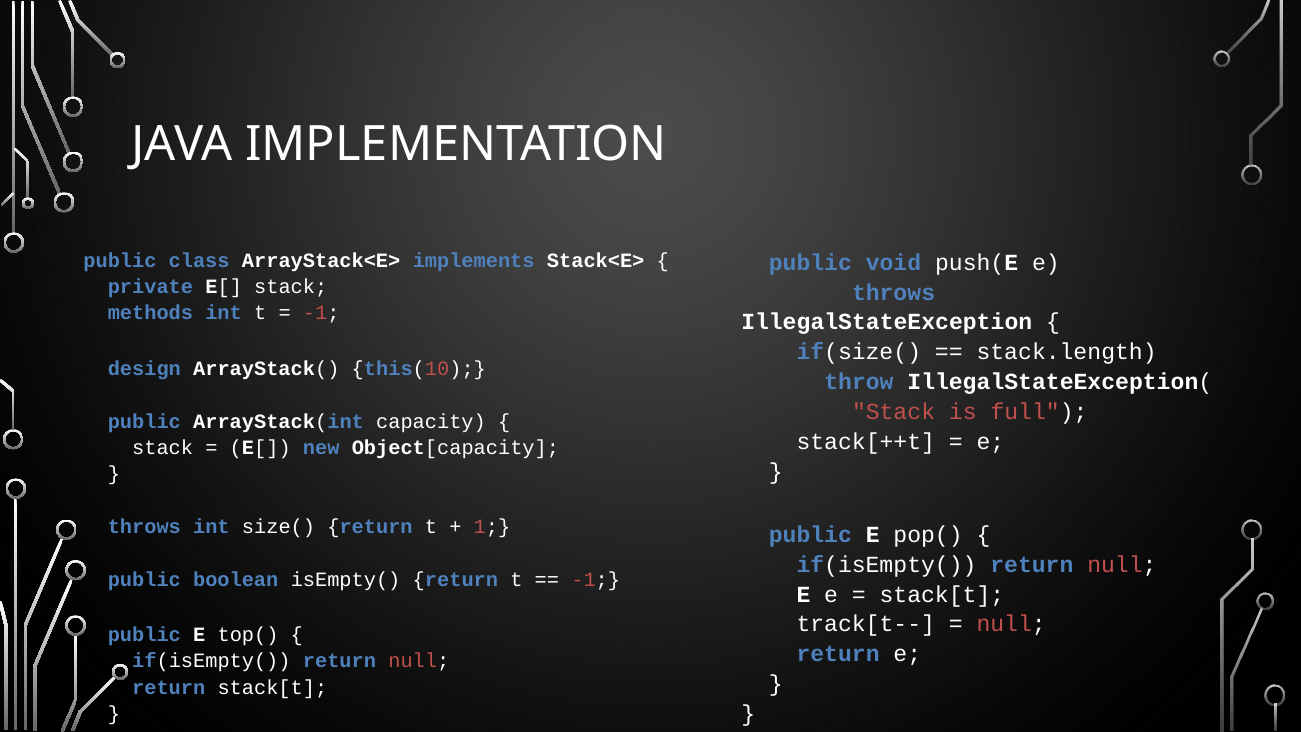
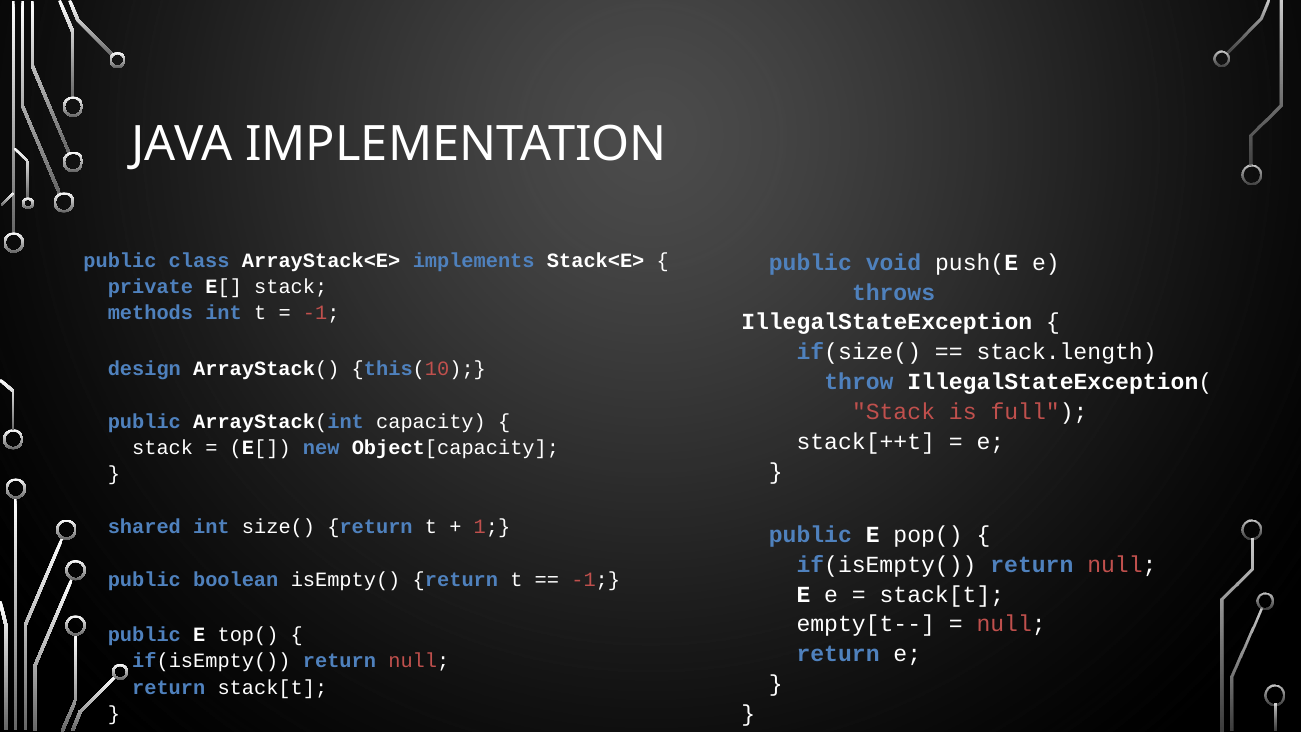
throws: throws -> shared (144, 527)
track[t--: track[t-- -> empty[t-- (866, 624)
